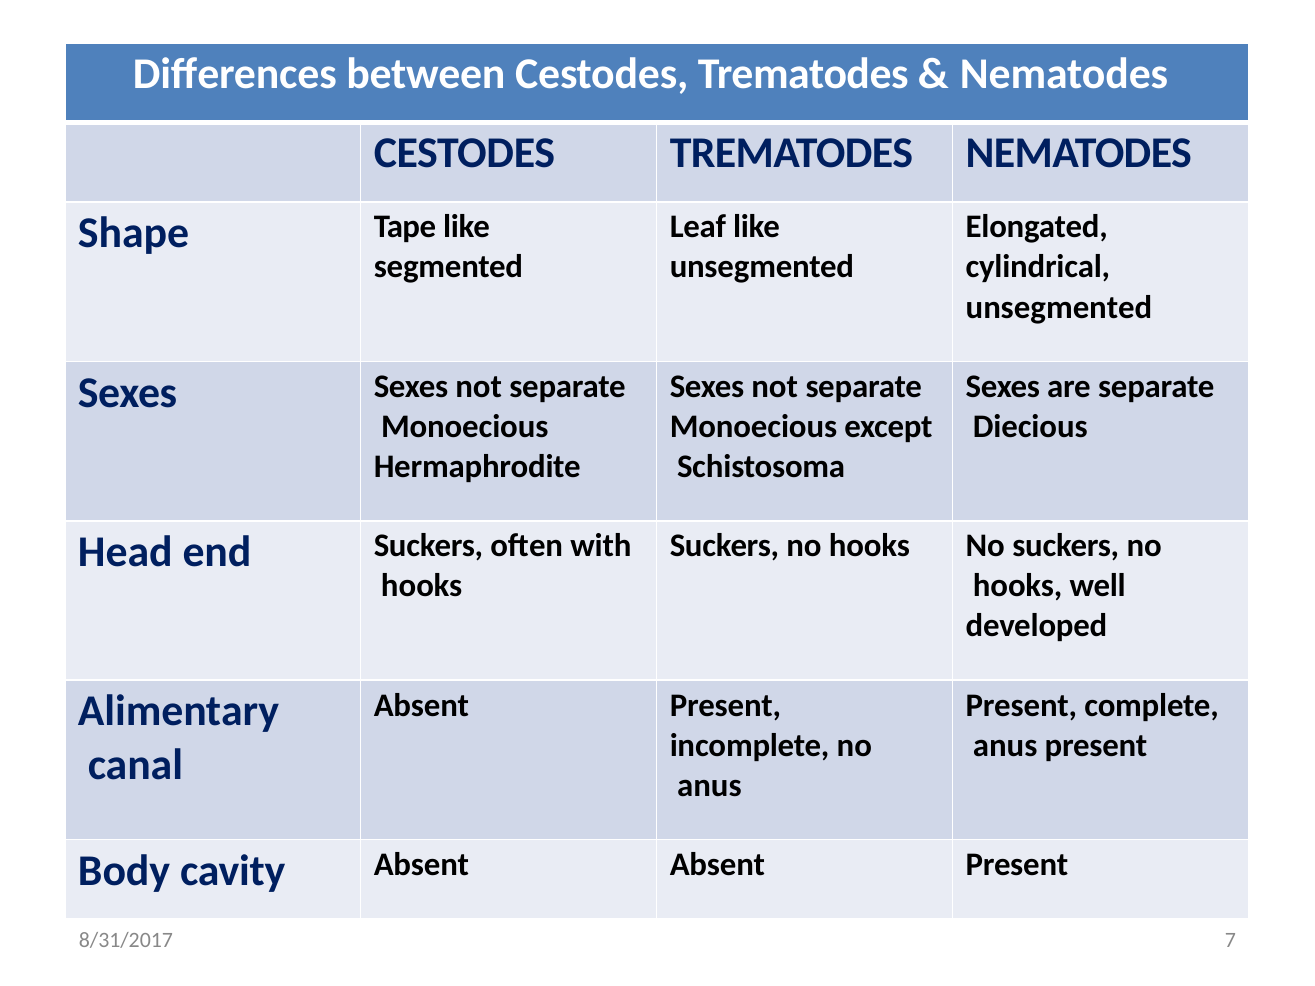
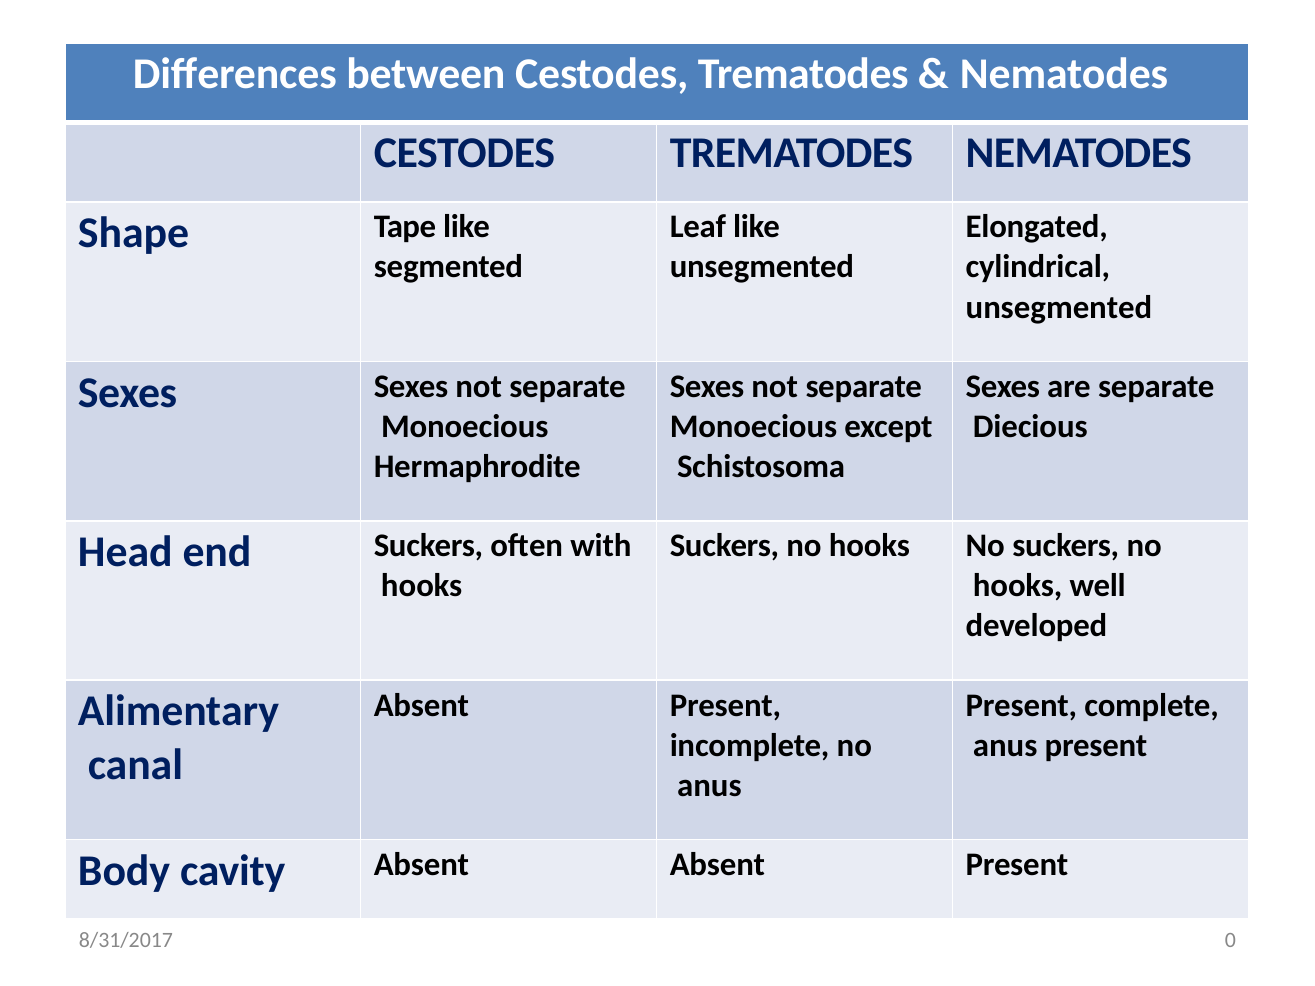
7: 7 -> 0 (1230, 941)
